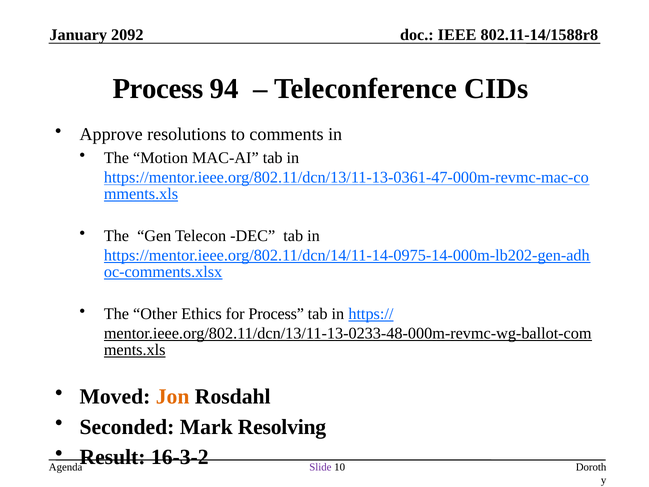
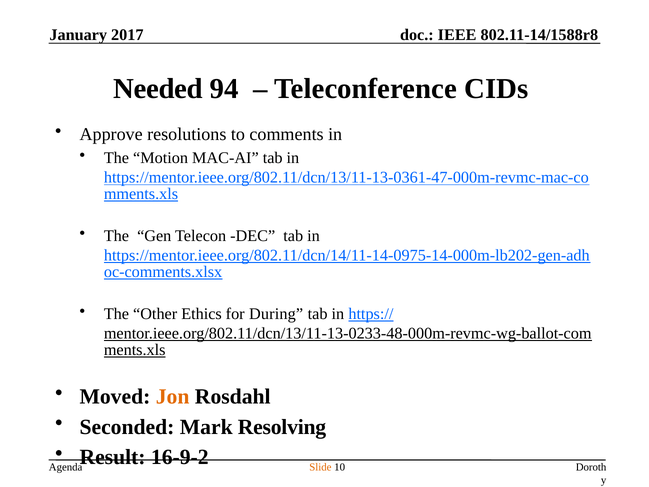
2092: 2092 -> 2017 (127, 35)
Process: Process -> Needed (158, 89)
for Process: Process -> During (276, 314)
16-3-2: 16-3-2 -> 16-9-2 (180, 457)
Slide colour: purple -> orange (320, 467)
